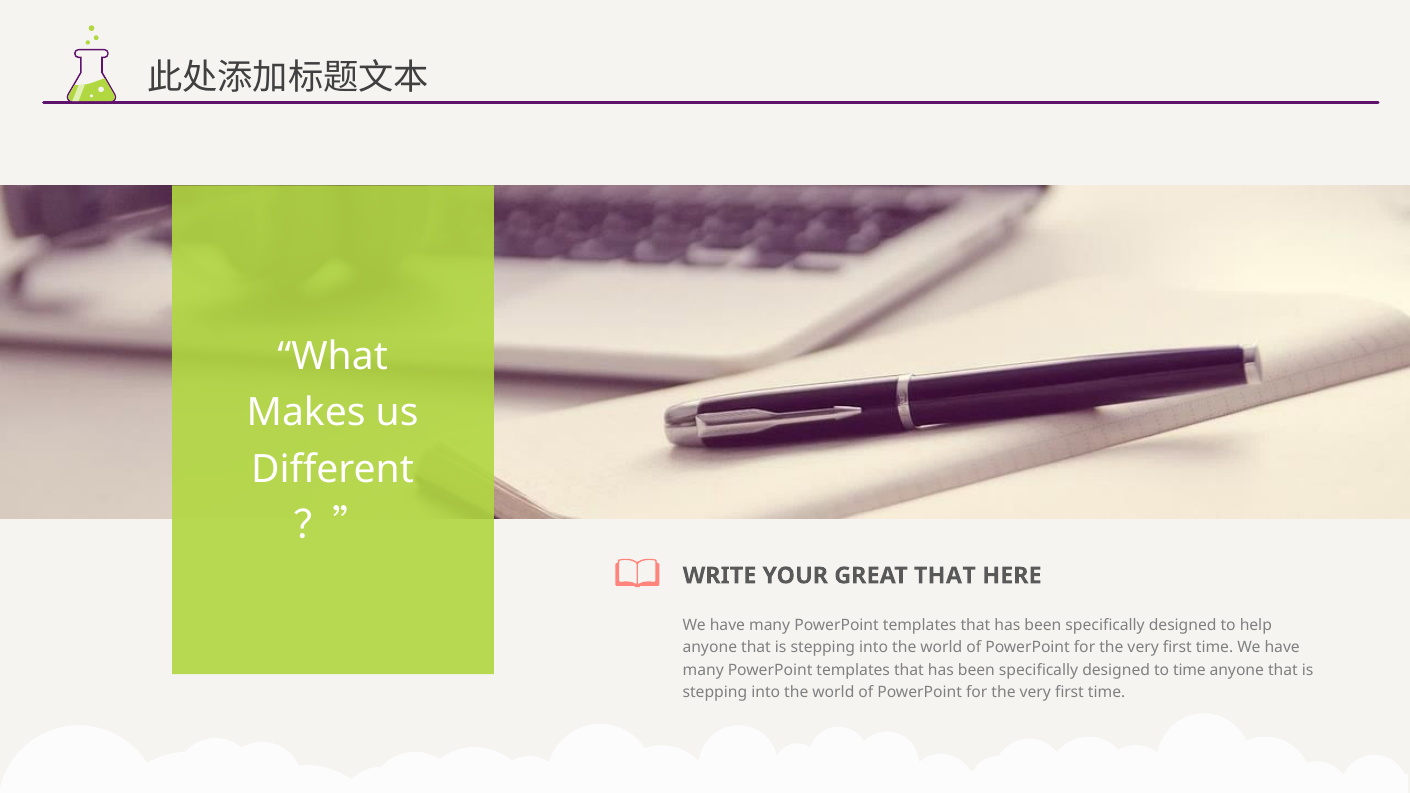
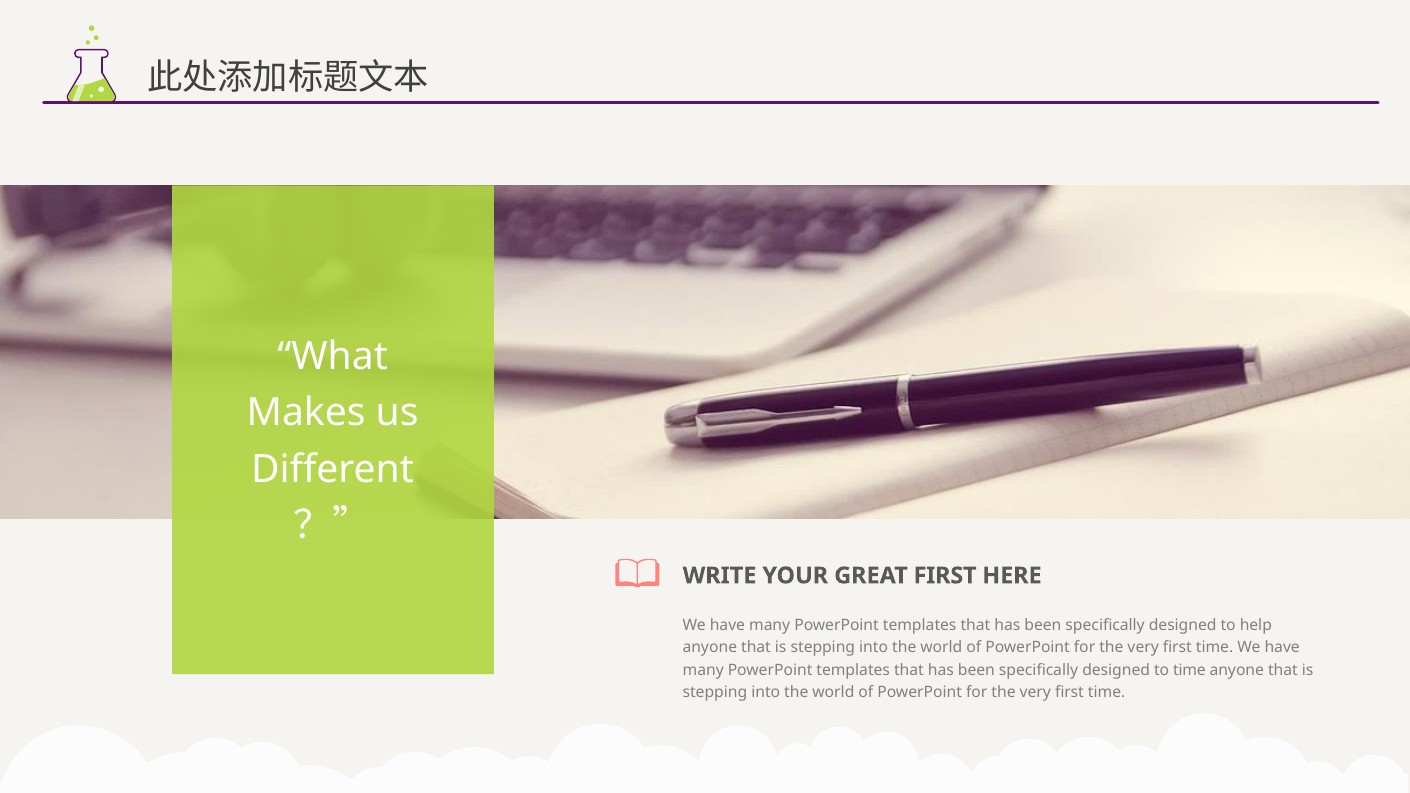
GREAT THAT: THAT -> FIRST (945, 576)
